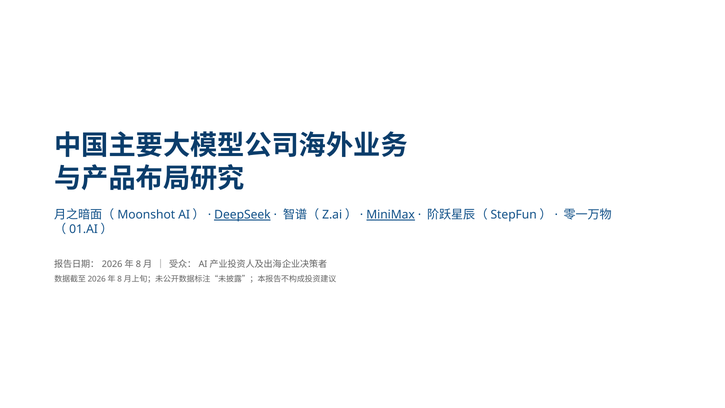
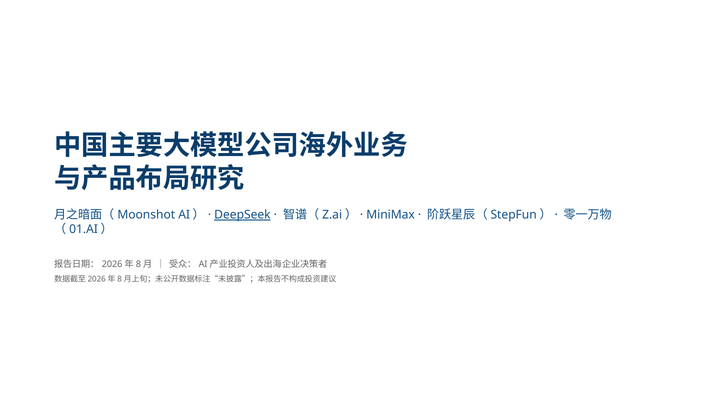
MiniMax underline: present -> none (391, 215)
